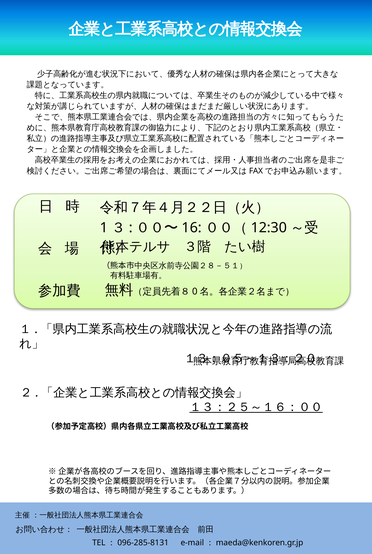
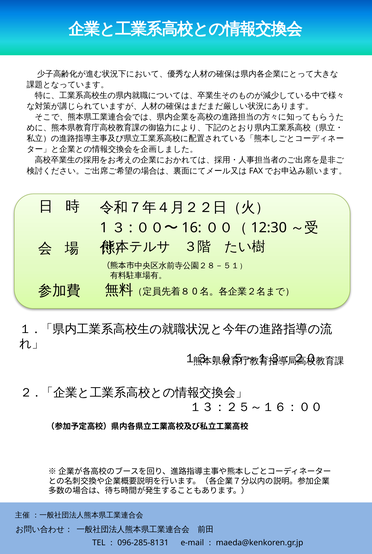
１３：２５～１６：００ underline: present -> none (256, 407)
